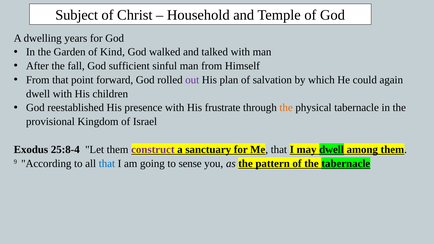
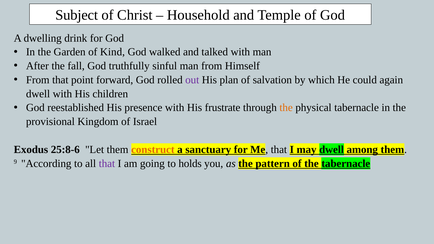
years: years -> drink (76, 38)
sufficient: sufficient -> truthfully (129, 66)
25:8-4: 25:8-4 -> 25:8-6 (65, 150)
construct colour: purple -> orange (153, 150)
that colour: blue -> purple (107, 164)
sense: sense -> holds (190, 164)
